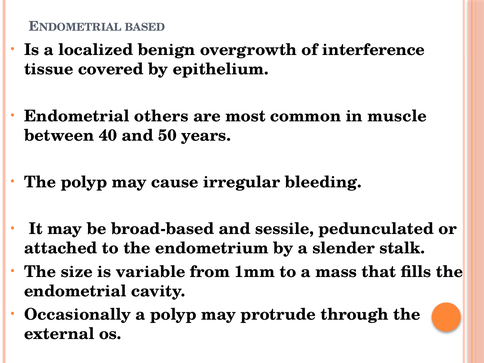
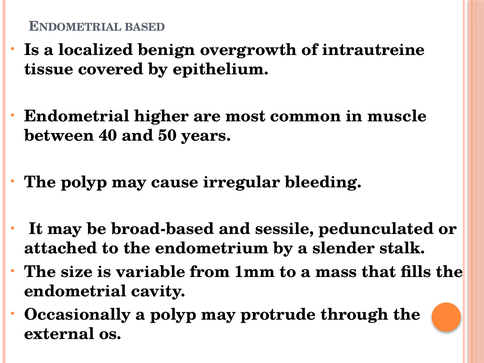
interference: interference -> intrautreine (374, 50)
others: others -> higher (162, 116)
